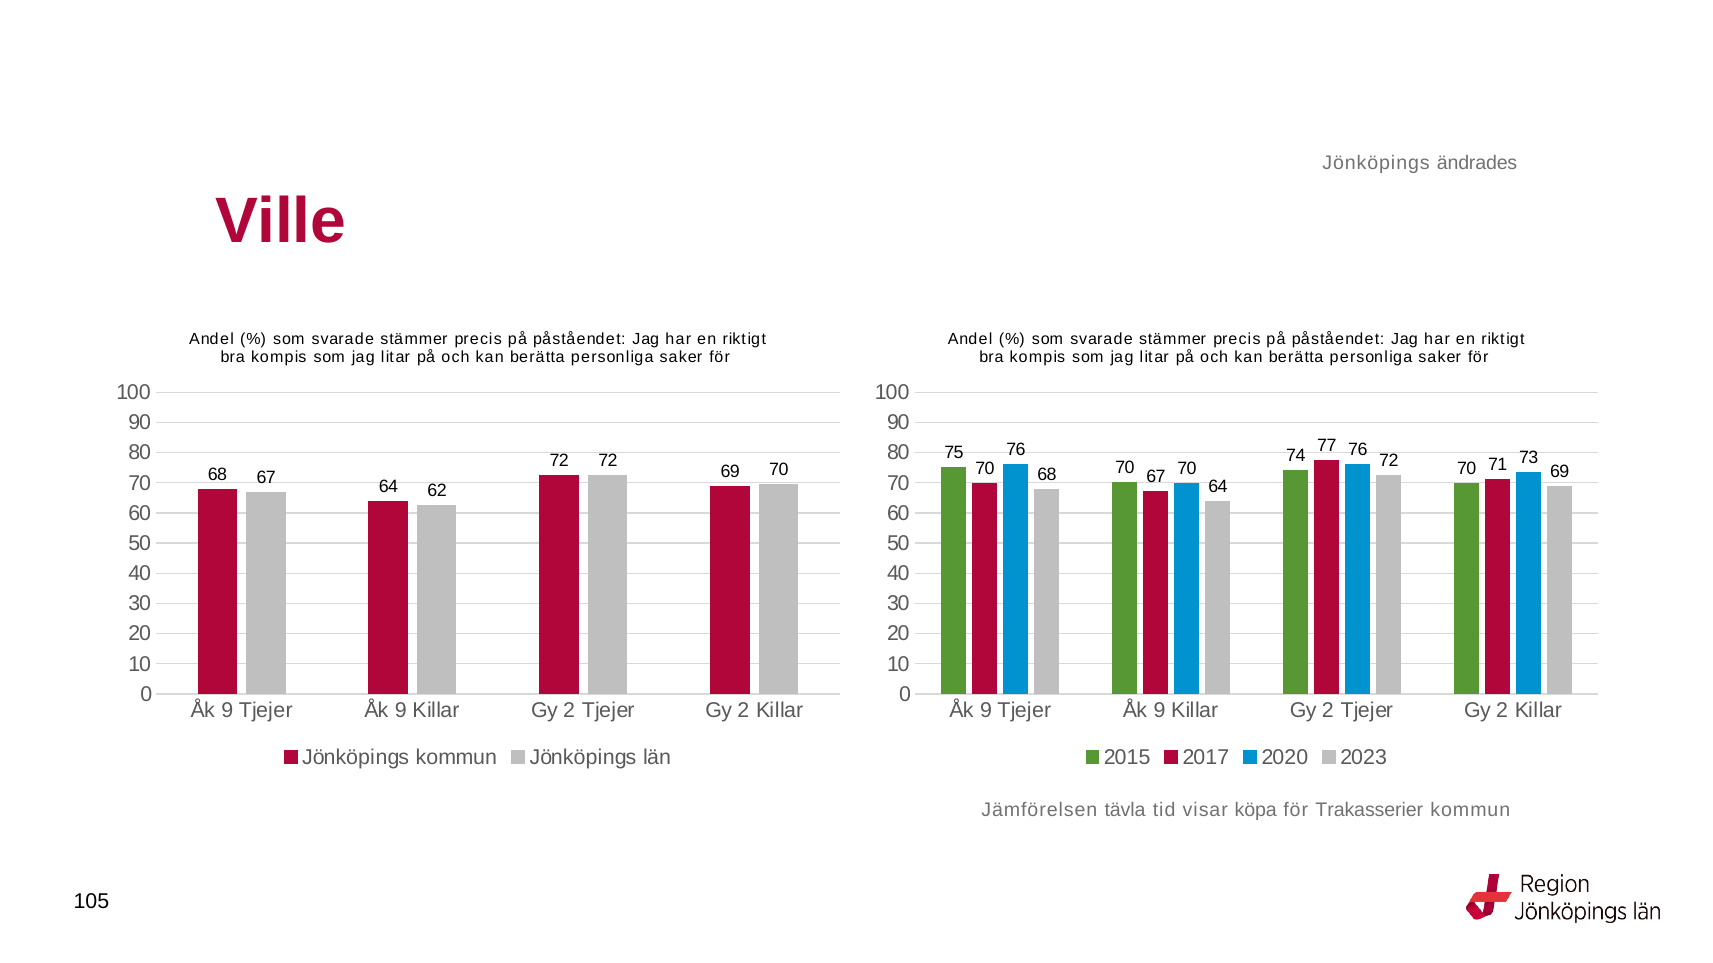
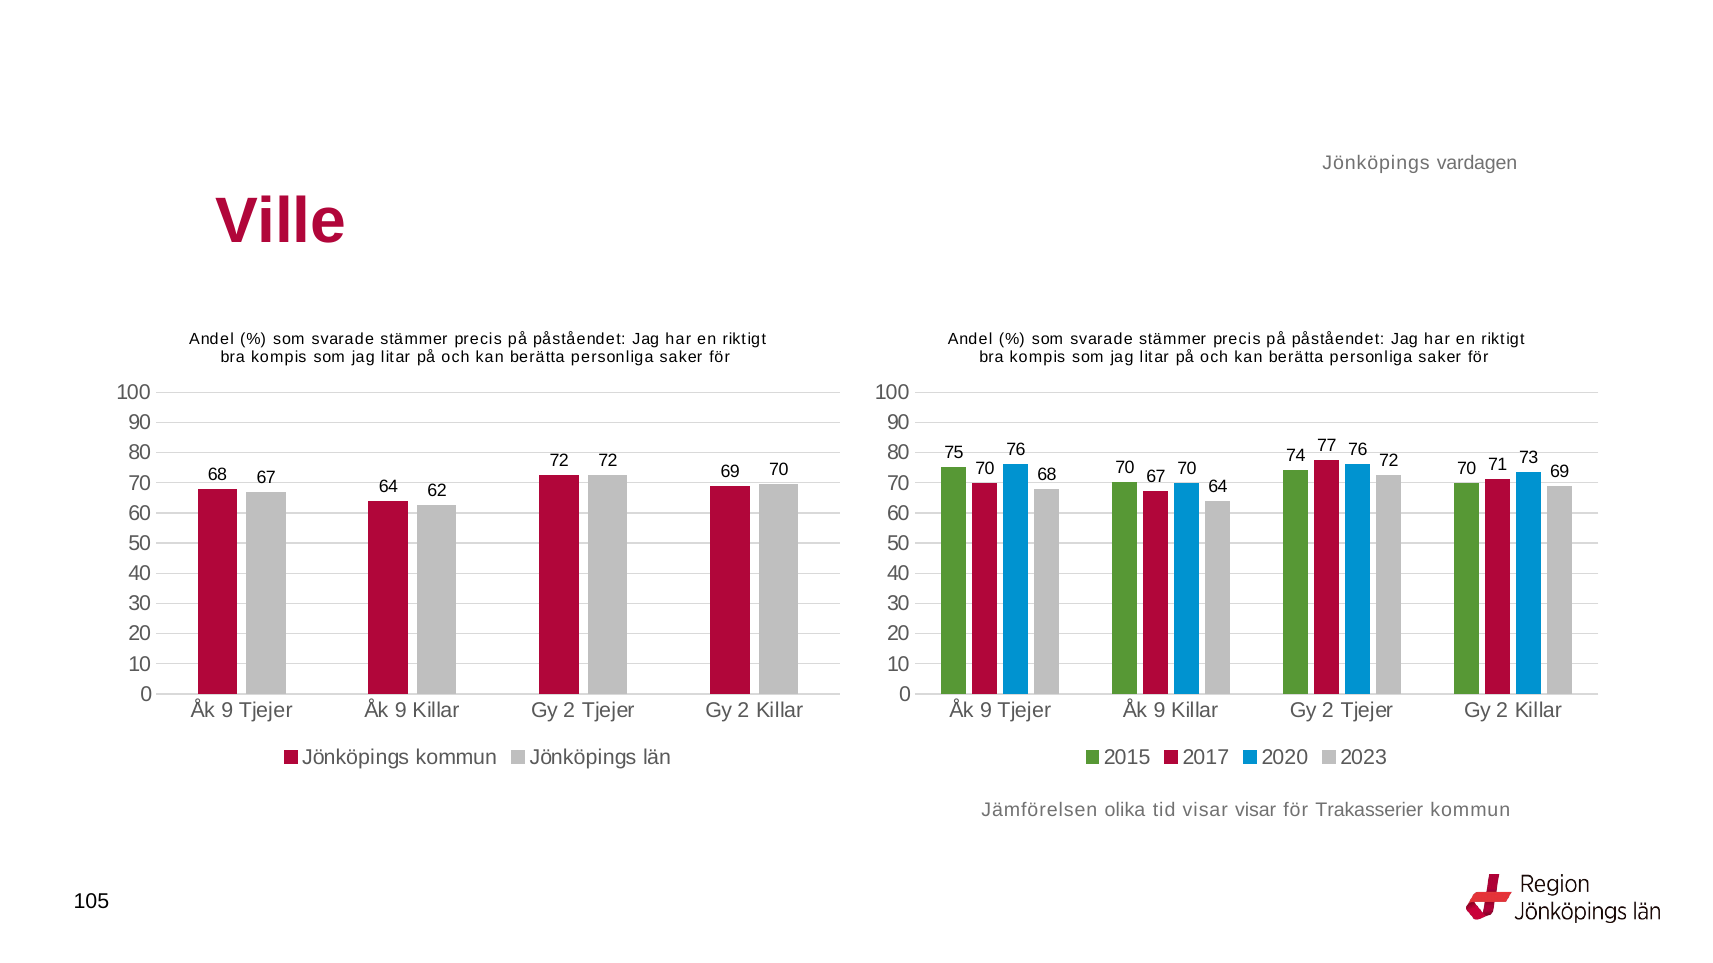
ändrades: ändrades -> vardagen (1477, 163)
tävla: tävla -> olika (1125, 810)
visar köpa: köpa -> visar (1256, 810)
